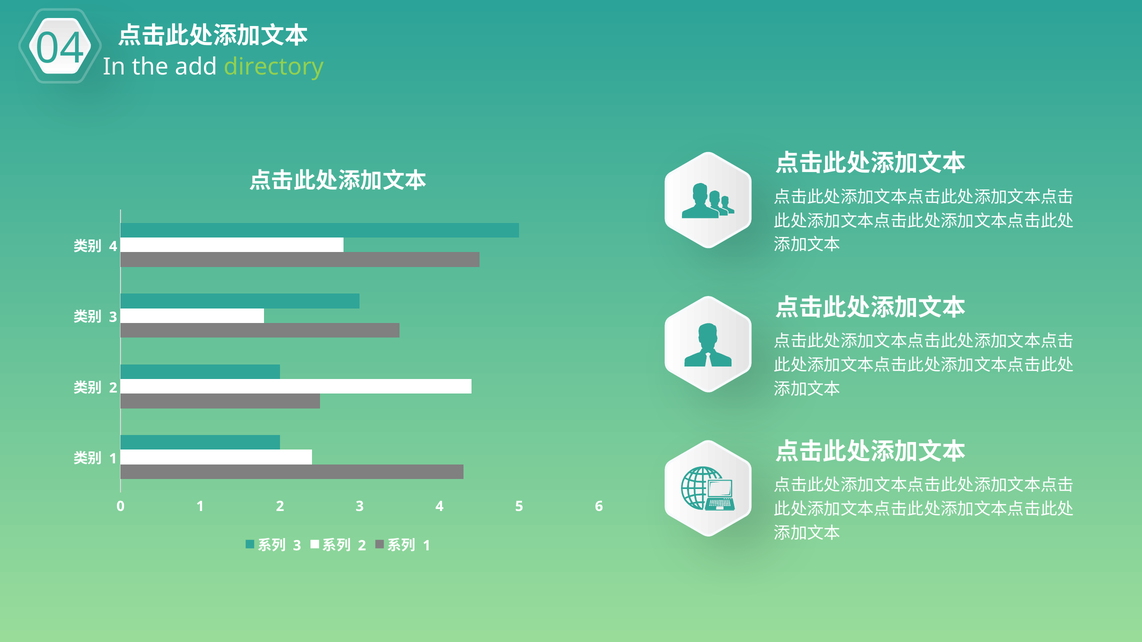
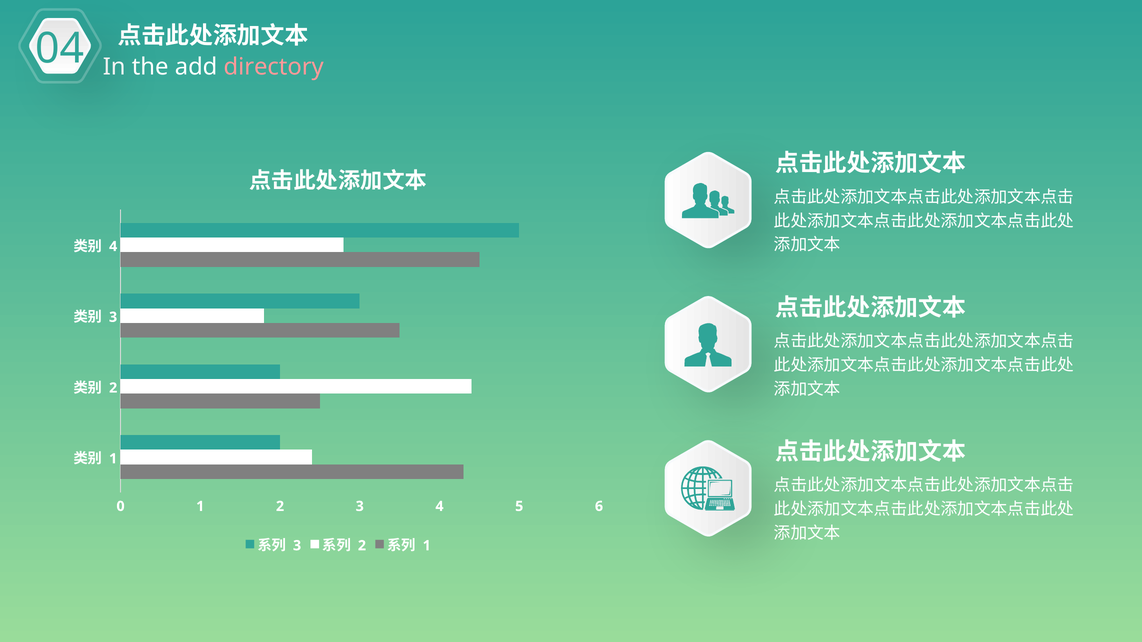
directory colour: light green -> pink (274, 67)
